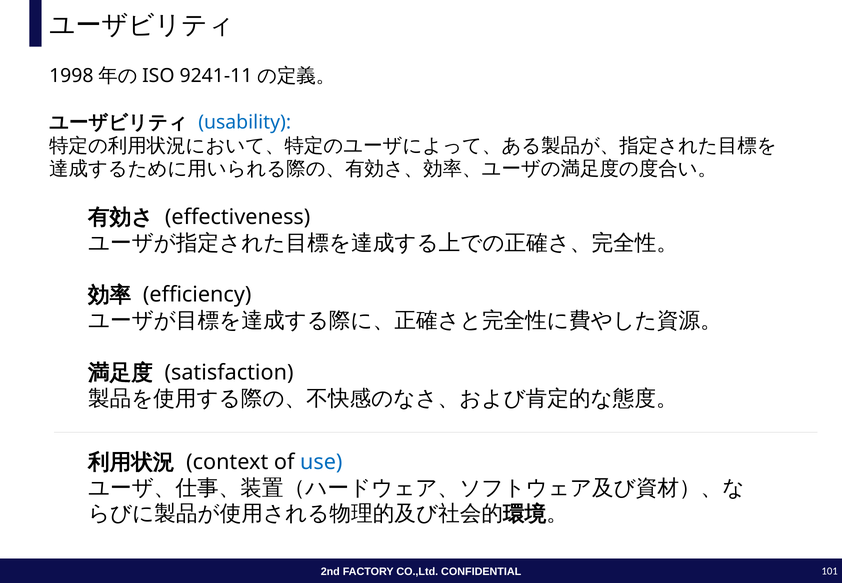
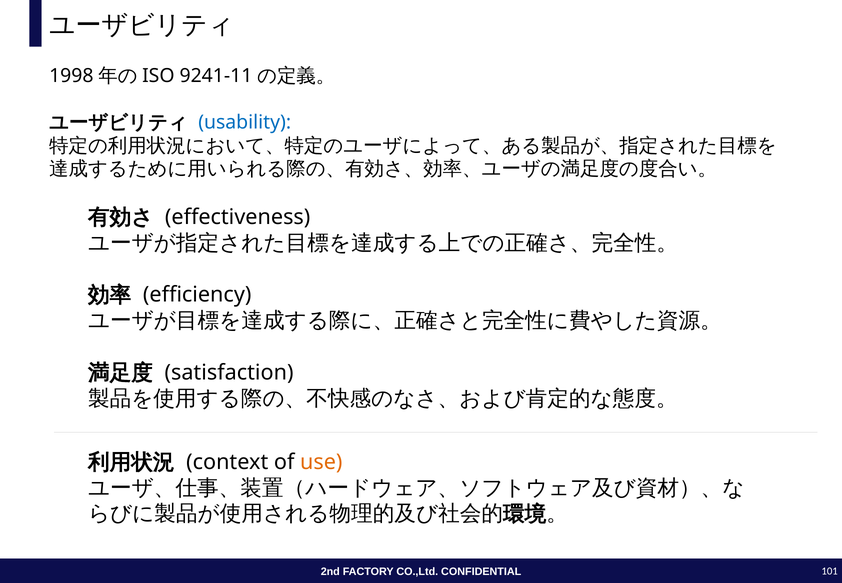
use colour: blue -> orange (321, 462)
